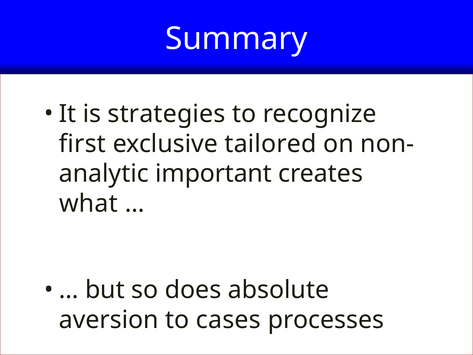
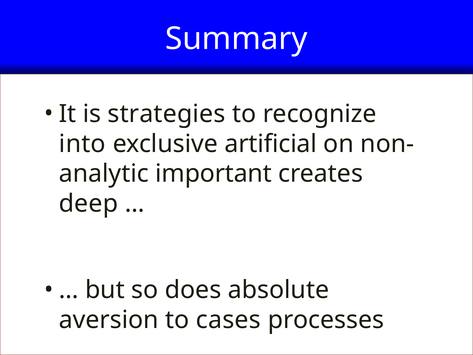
first: first -> into (82, 144)
tailored: tailored -> artificial (271, 144)
what: what -> deep (88, 204)
